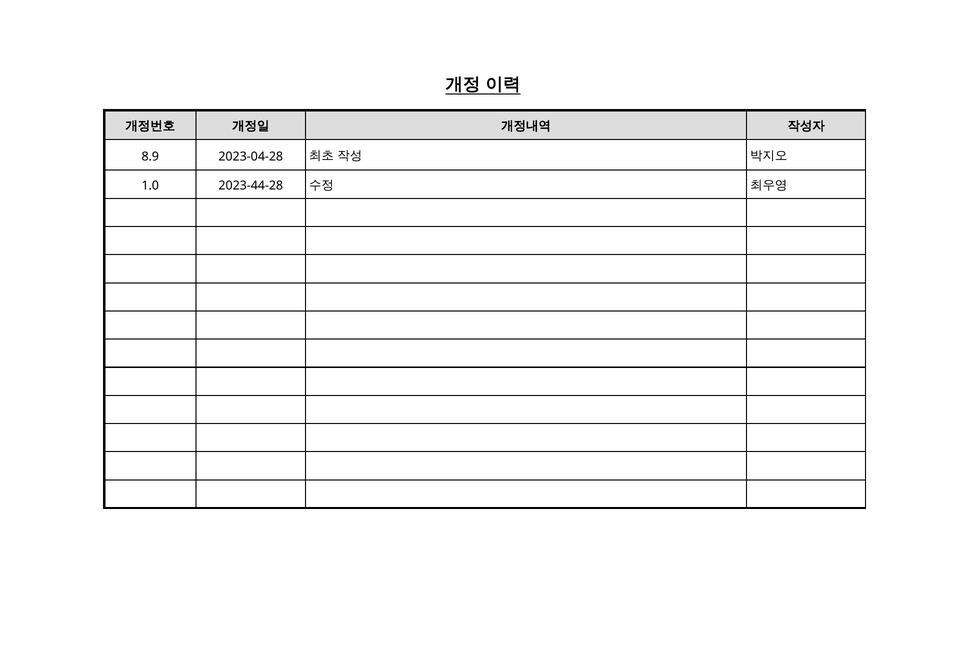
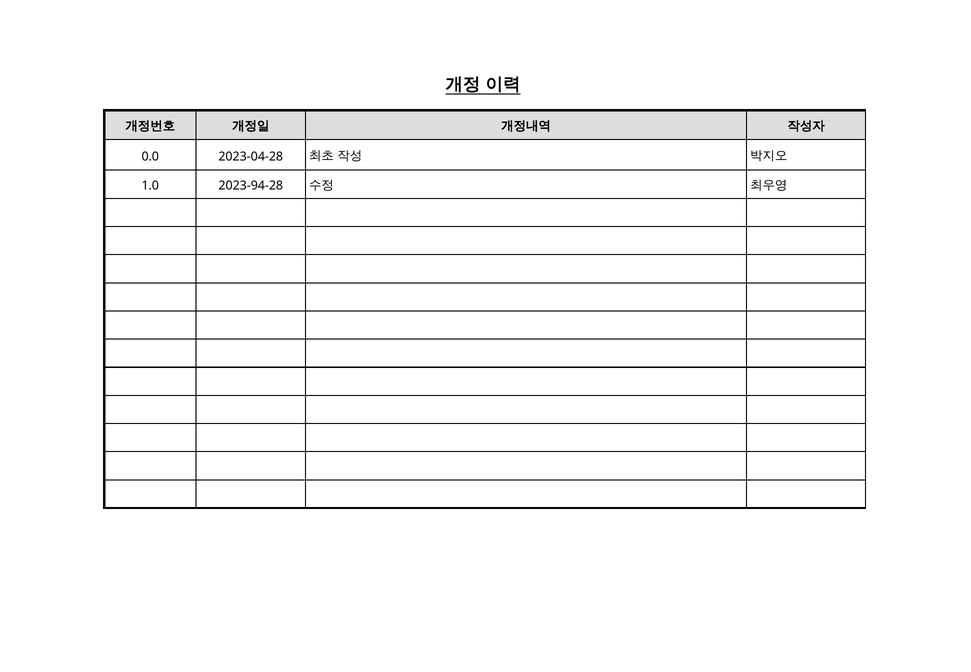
8.9: 8.9 -> 0.0 (150, 157)
2023-44-28: 2023-44-28 -> 2023-94-28 (251, 186)
